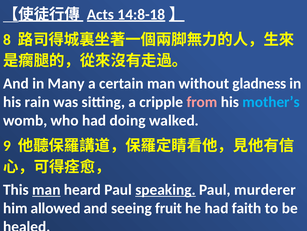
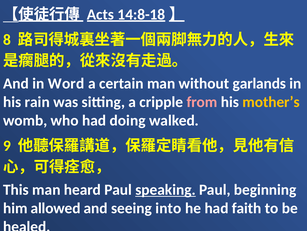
Many: Many -> Word (66, 83)
gladness: gladness -> garlands (259, 83)
mother’s colour: light blue -> yellow (271, 102)
man underline: present -> none (46, 189)
murderer: murderer -> beginning (265, 189)
fruit: fruit -> into (168, 208)
